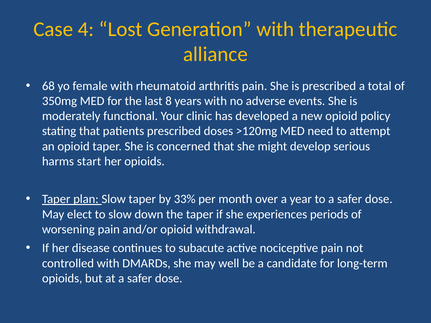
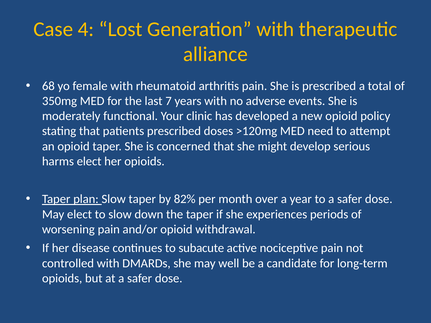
8: 8 -> 7 (169, 101)
harms start: start -> elect (89, 161)
33%: 33% -> 82% (185, 199)
